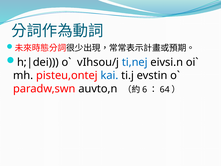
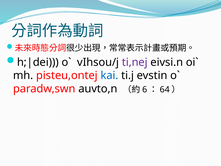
ti,nej colour: blue -> purple (135, 62)
